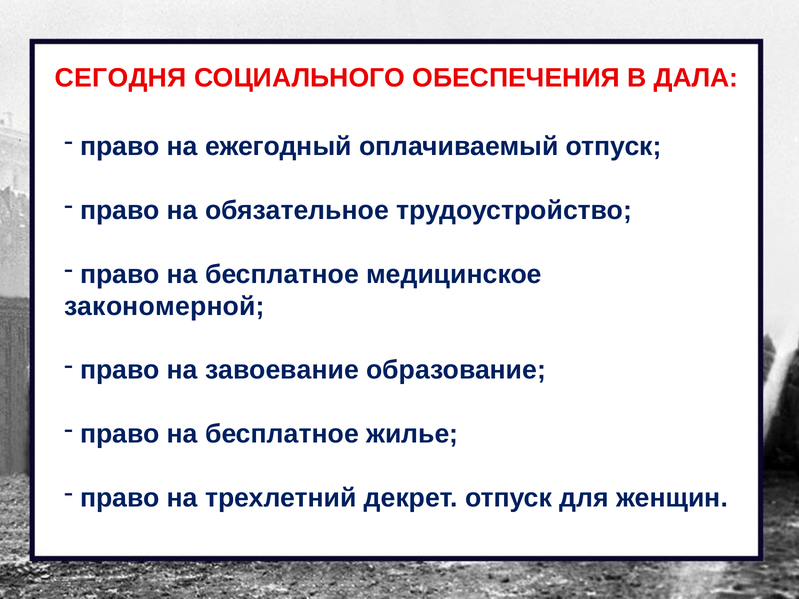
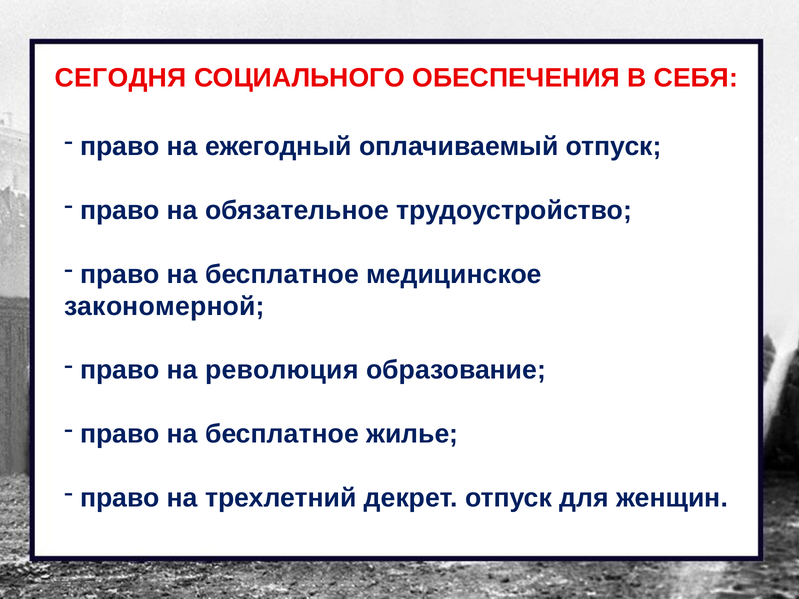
ДАЛА: ДАЛА -> СЕБЯ (696, 78)
завоевание: завоевание -> революция (282, 370)
